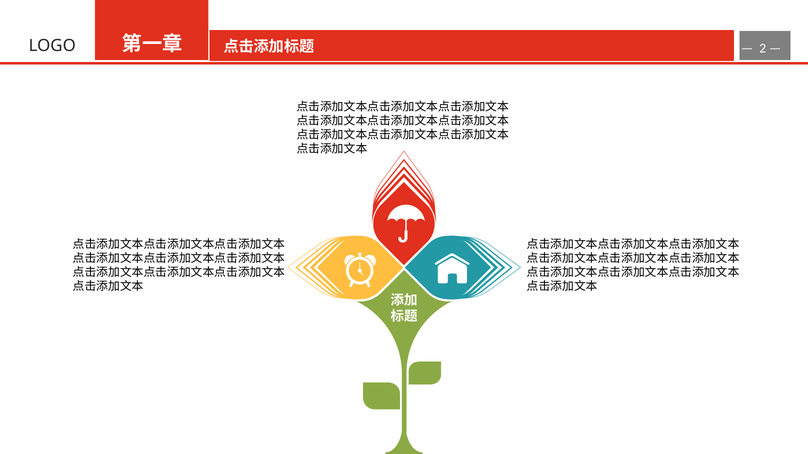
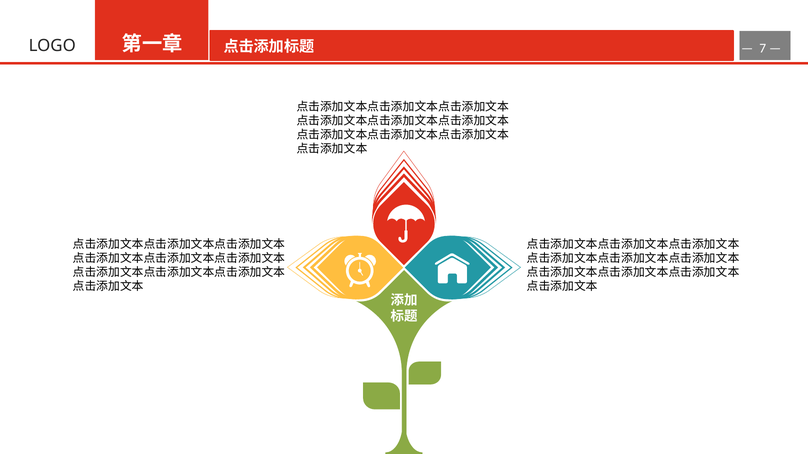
2: 2 -> 7 (763, 48)
